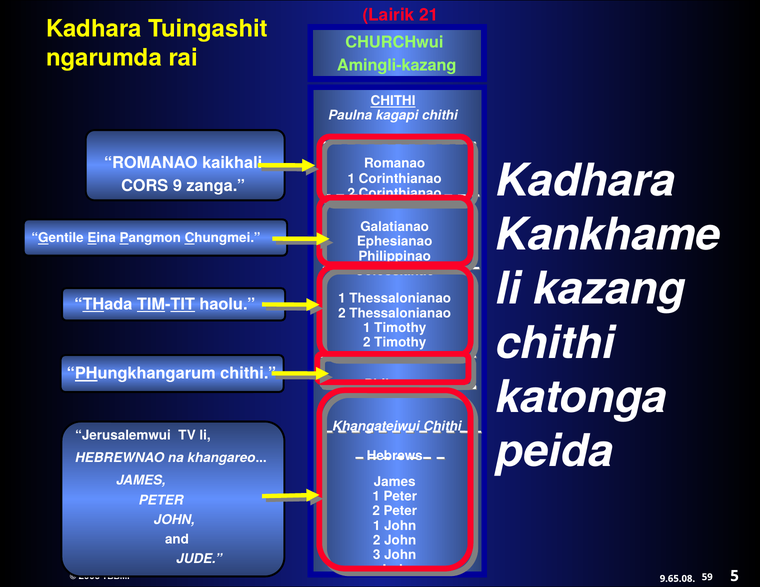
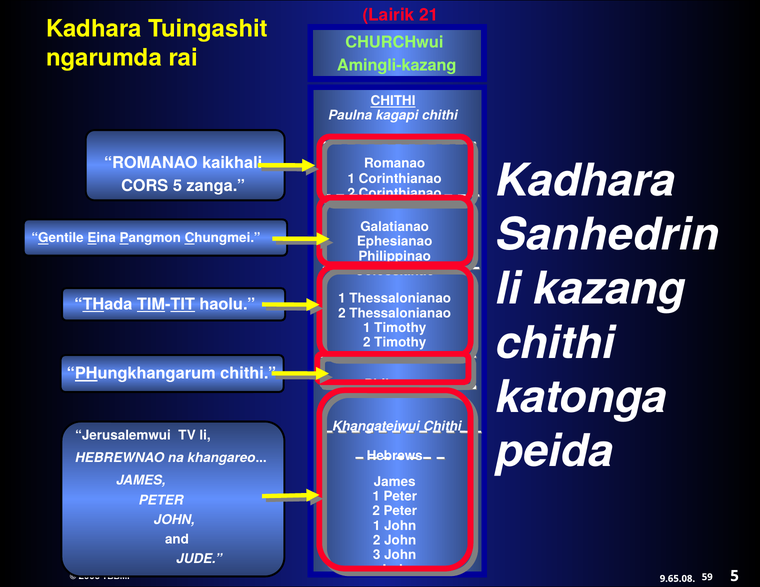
CORS 9: 9 -> 5 (177, 186)
Kankhame: Kankhame -> Sanhedrin (608, 235)
